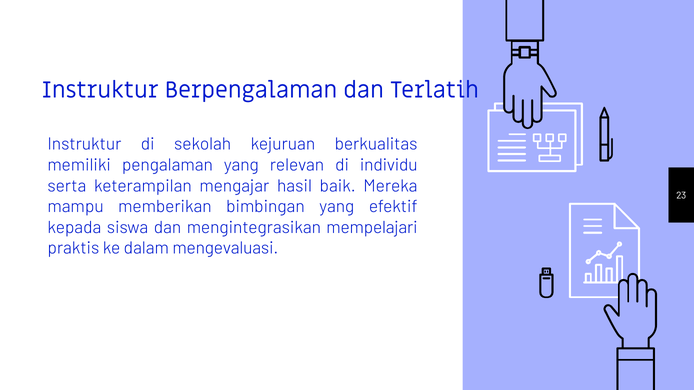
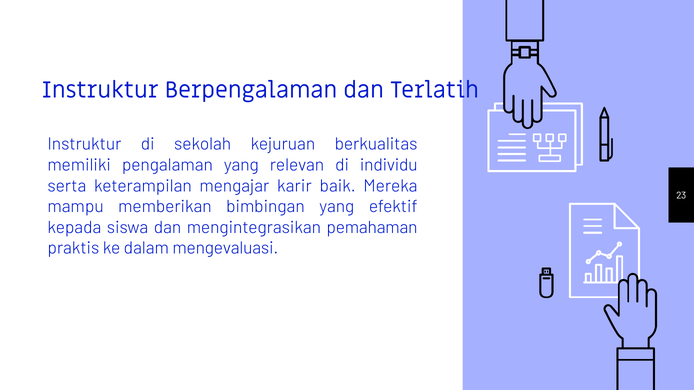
hasil: hasil -> karir (294, 186)
mempelajari: mempelajari -> pemahaman (372, 228)
